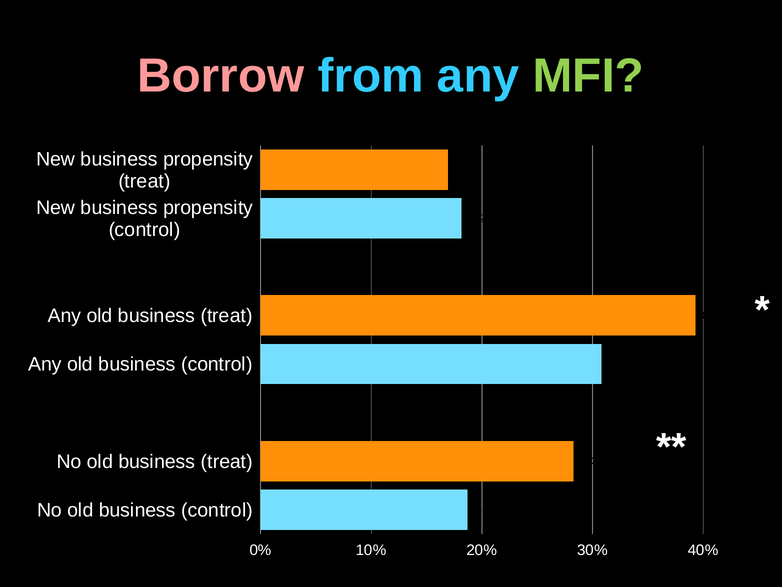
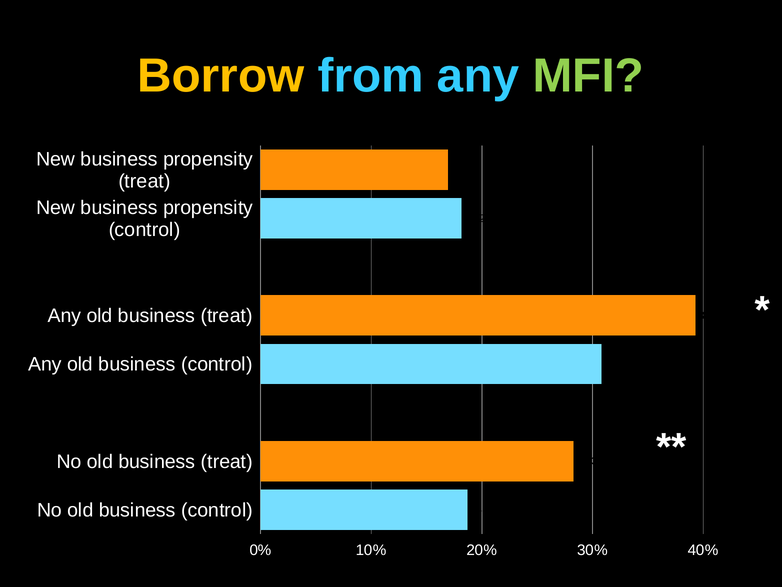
Borrow colour: pink -> yellow (221, 76)
